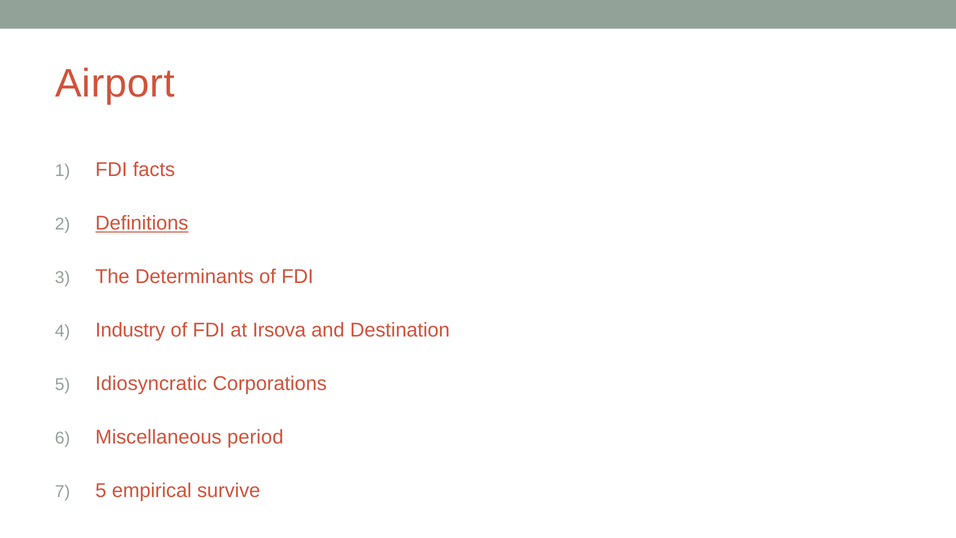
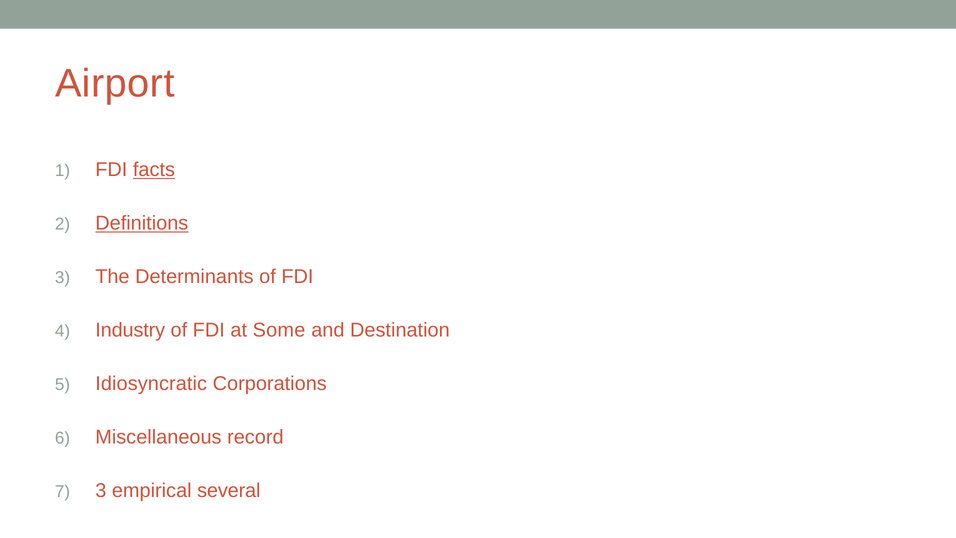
facts underline: none -> present (154, 170)
Irsova: Irsova -> Some (279, 330)
period: period -> record (255, 437)
5: 5 -> 3 (101, 490)
survive: survive -> several (229, 490)
